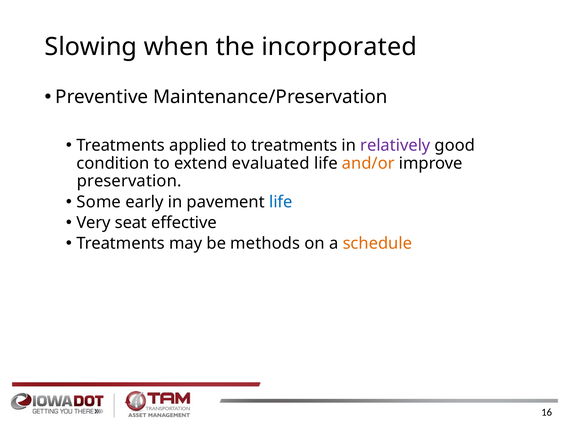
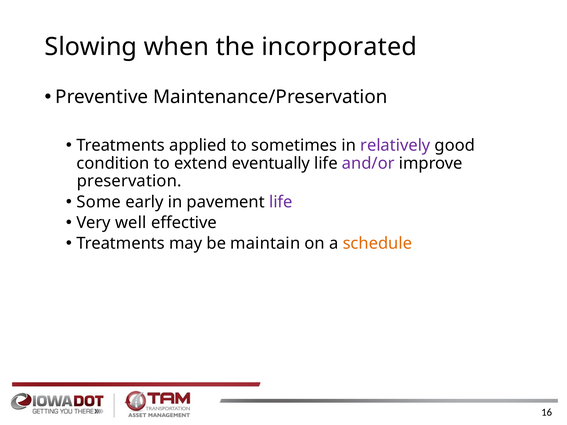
to treatments: treatments -> sometimes (294, 146)
evaluated: evaluated -> eventually (271, 163)
and/or colour: orange -> purple (368, 163)
life colour: blue -> purple (281, 202)
seat: seat -> well (131, 223)
methods: methods -> maintain (265, 244)
